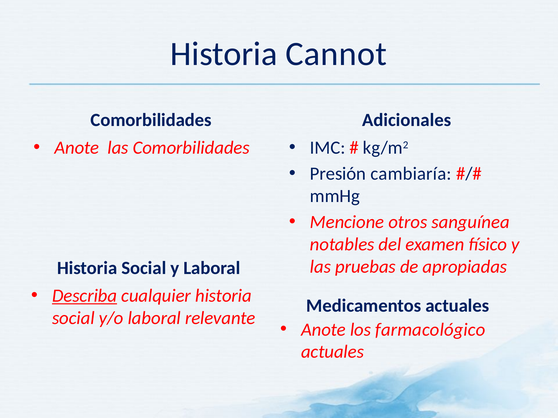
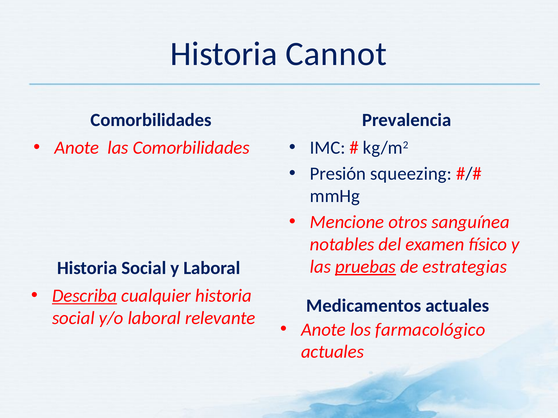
Adicionales: Adicionales -> Prevalencia (407, 120)
cambiaría: cambiaría -> squeezing (411, 174)
pruebas underline: none -> present (366, 267)
apropiadas: apropiadas -> estrategias (465, 267)
